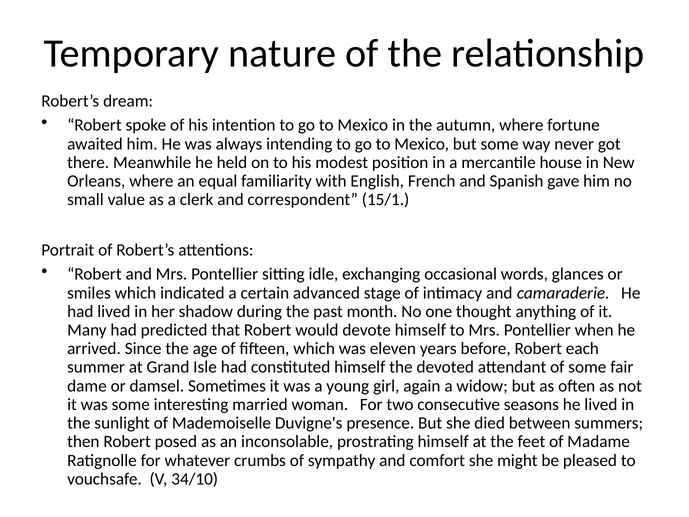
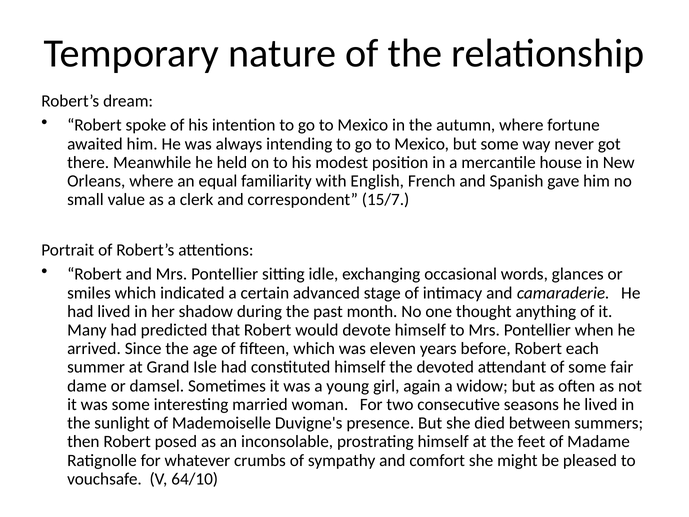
15/1: 15/1 -> 15/7 (386, 200)
34/10: 34/10 -> 64/10 (195, 479)
